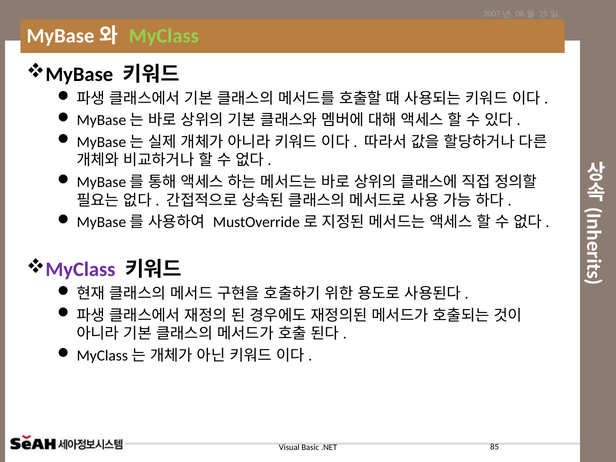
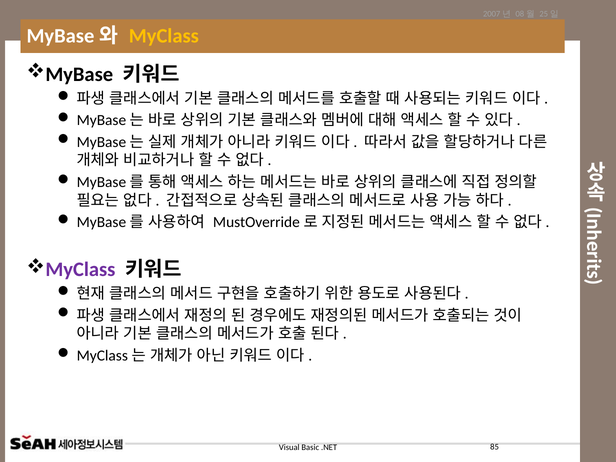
MyClass colour: light green -> yellow (164, 36)
